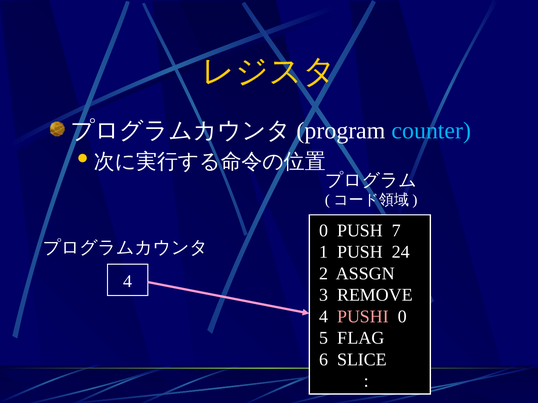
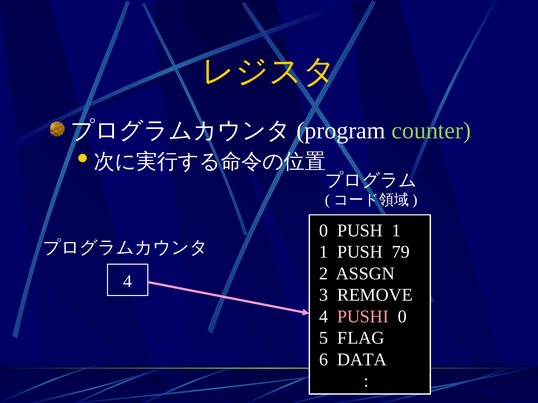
counter colour: light blue -> light green (431, 131)
PUSH 7: 7 -> 1 (396, 231)
24: 24 -> 79 (401, 252)
SLICE: SLICE -> DATA (362, 360)
